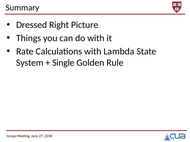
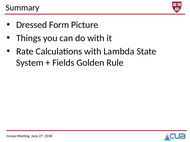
Right: Right -> Form (59, 25)
Single: Single -> Fields (63, 63)
